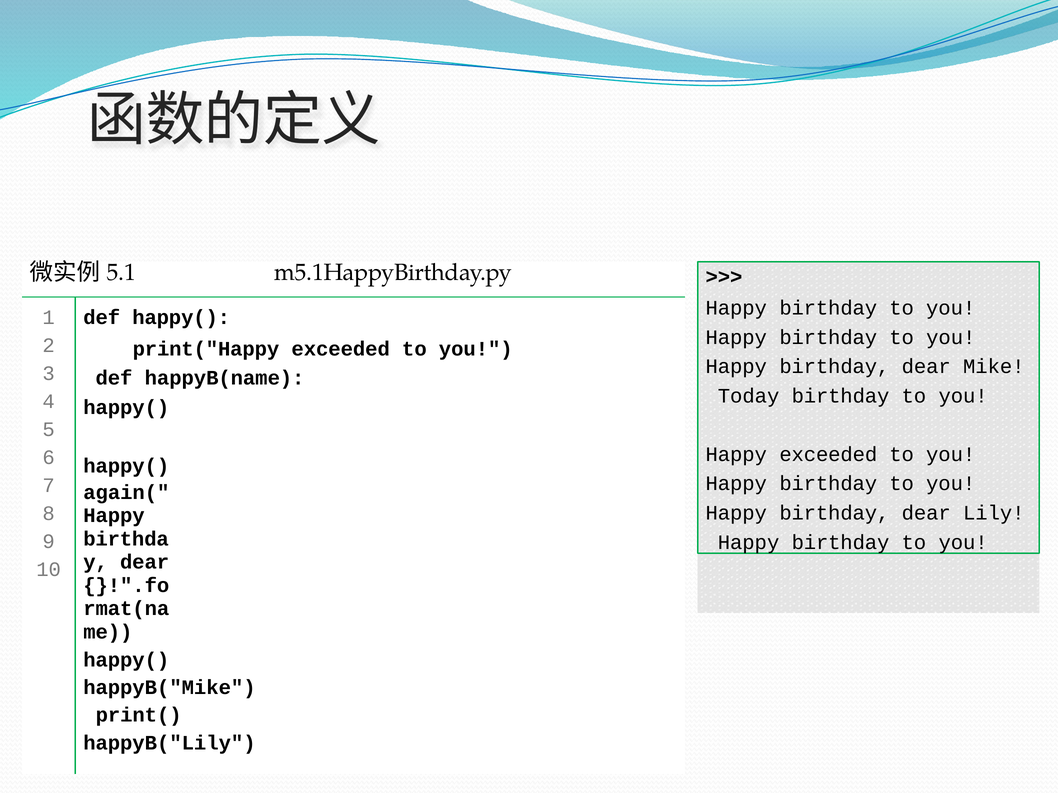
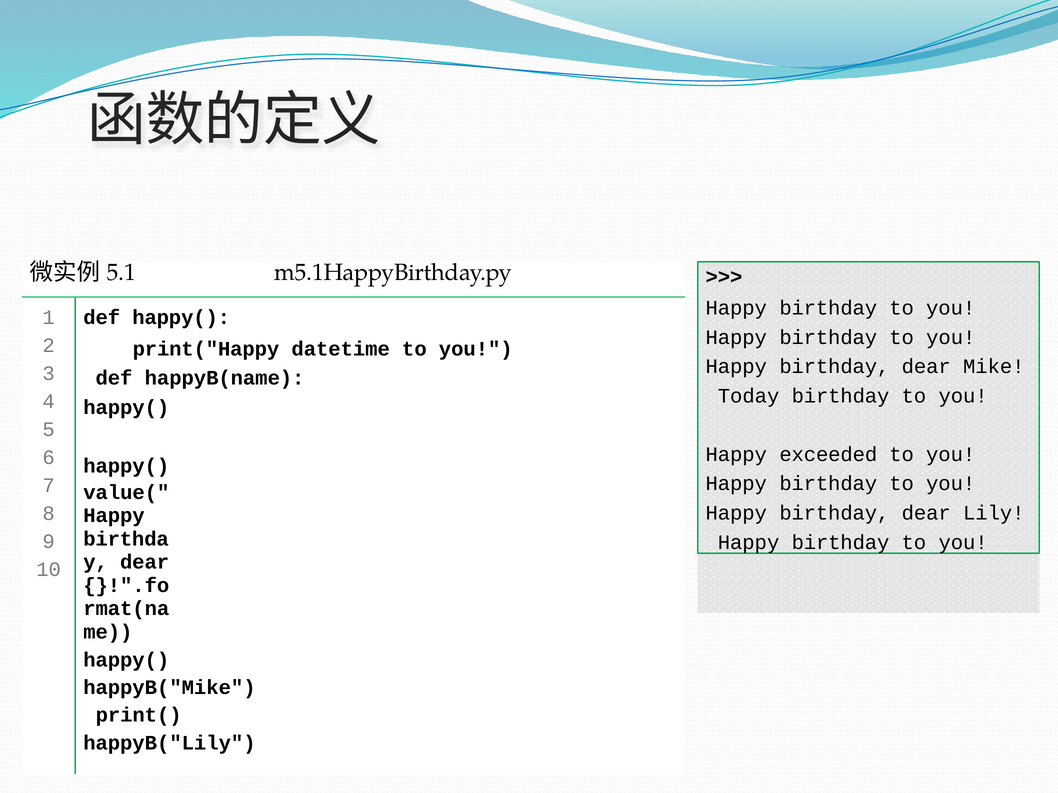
print("Happy exceeded: exceeded -> datetime (341, 349)
again(: again( -> value( (126, 493)
